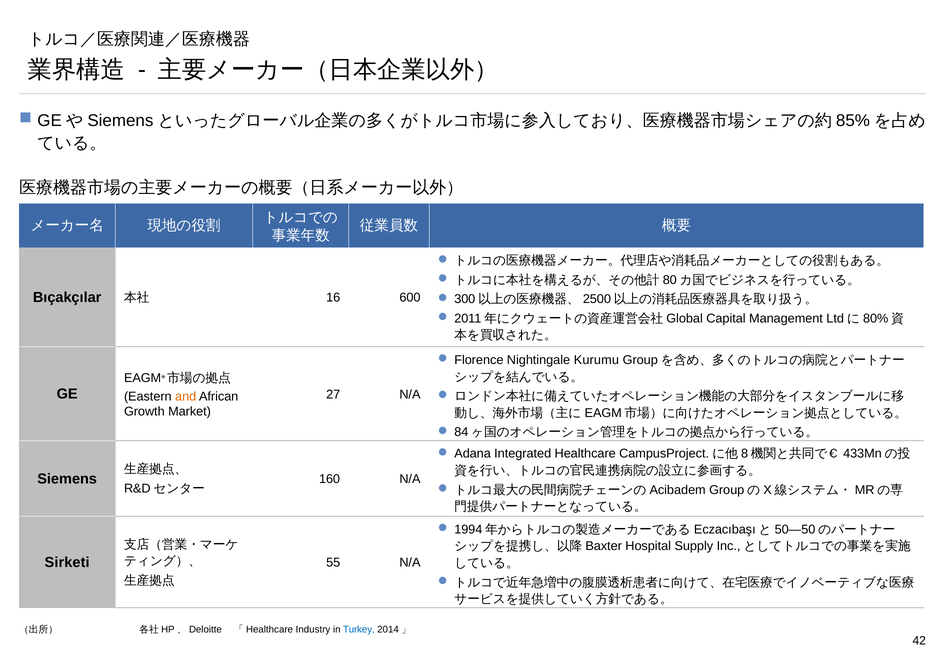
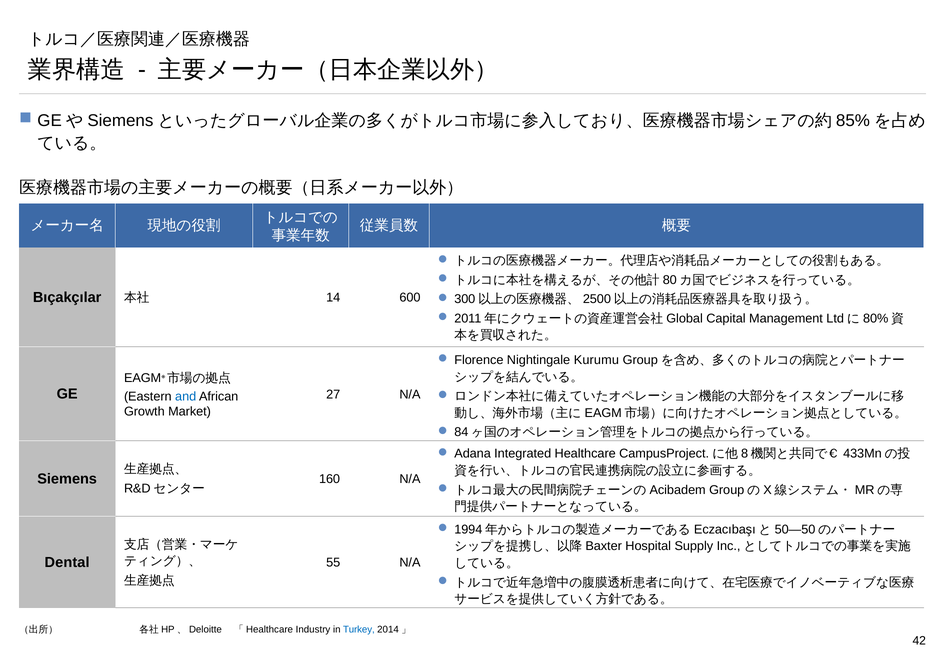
16: 16 -> 14 (333, 297)
and colour: orange -> blue (186, 396)
Sirketi: Sirketi -> Dental (67, 562)
